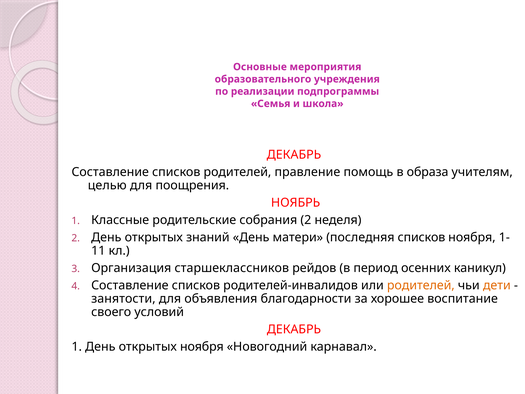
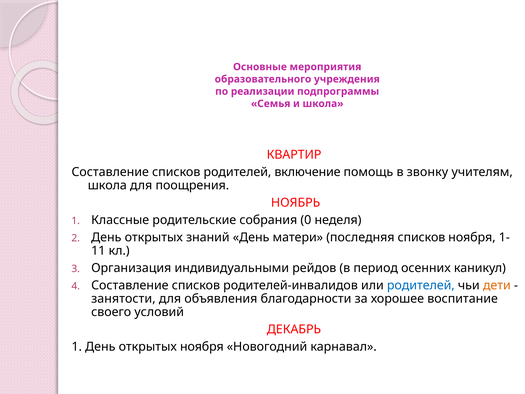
ДЕКАБРЬ: ДЕКАБРЬ -> КВАРТИР (294, 154)
правление: правление -> включение (307, 172)
образа: образа -> звонку (427, 172)
целью: целью -> школа (107, 185)
собрания 2: 2 -> 0 (306, 220)
старшеклассников: старшеклассников -> индивидуальными (232, 268)
родителей colour: orange -> blue (421, 285)
